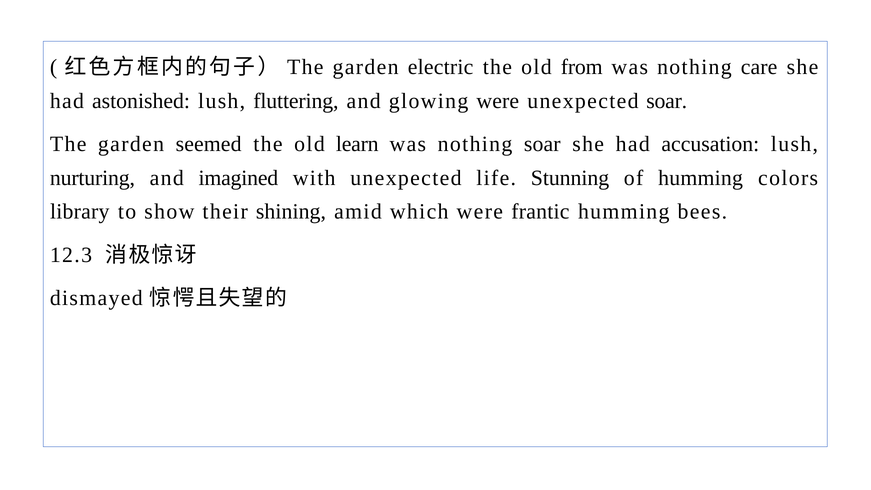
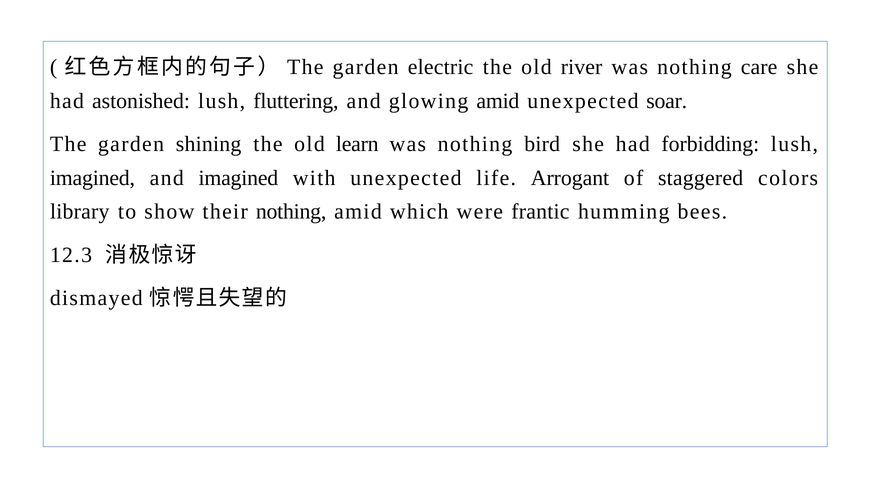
from: from -> river (582, 67)
glowing were: were -> amid (498, 101)
seemed: seemed -> shining (209, 144)
nothing soar: soar -> bird (542, 144)
accusation: accusation -> forbidding (710, 144)
nurturing: nurturing -> imagined (92, 178)
Stunning: Stunning -> Arrogant (570, 178)
of humming: humming -> staggered (701, 178)
their shining: shining -> nothing (291, 212)
